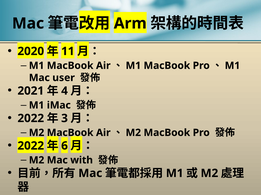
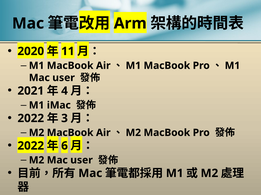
M2 Mac with: with -> user (82, 161)
